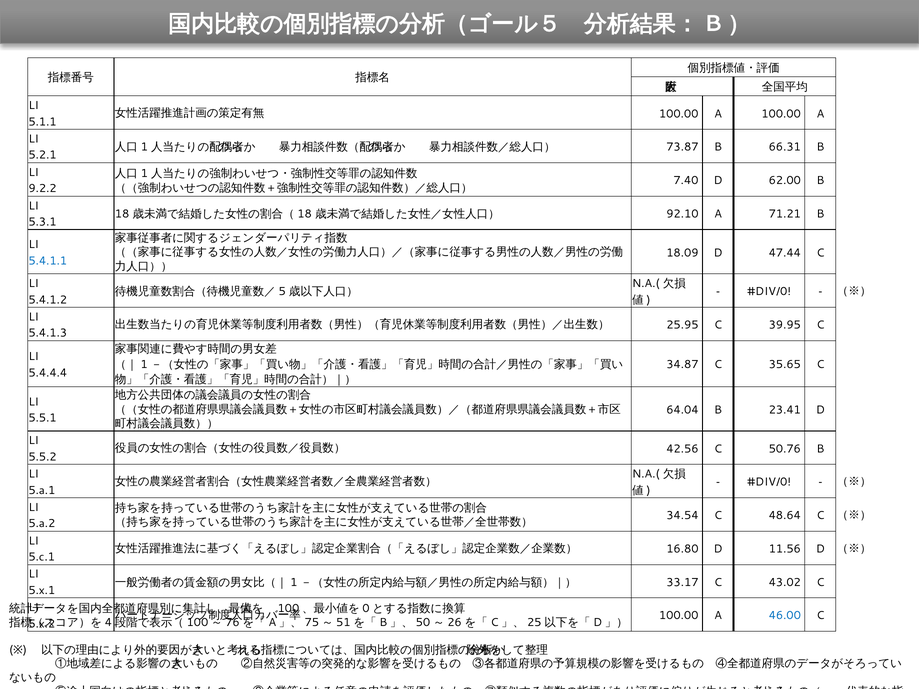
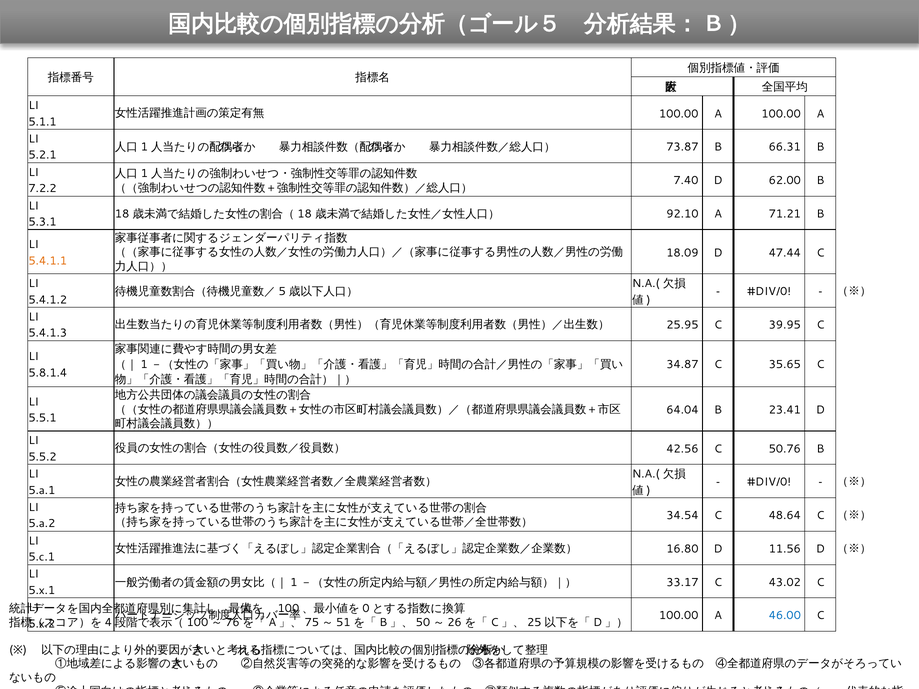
9.2.2: 9.2.2 -> 7.2.2 (43, 189)
5.4.1.1 colour: blue -> orange (48, 261)
5.4.4.4: 5.4.4.4 -> 5.8.1.4 (48, 373)
